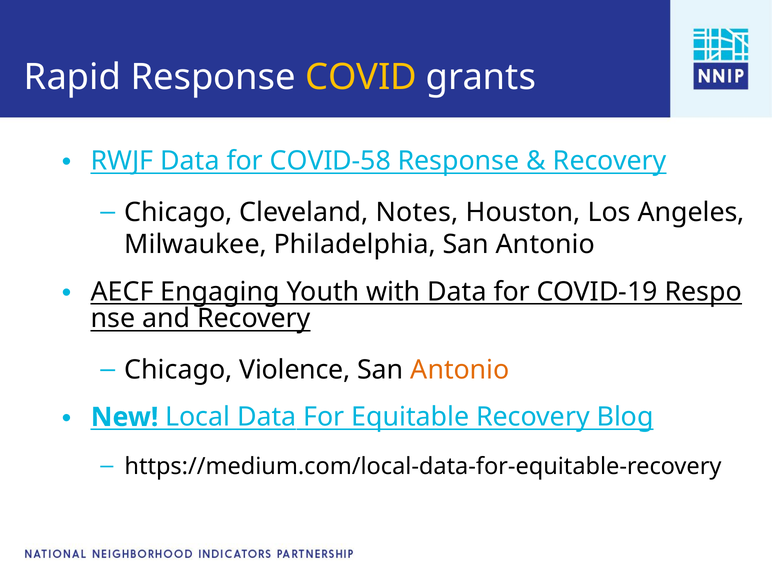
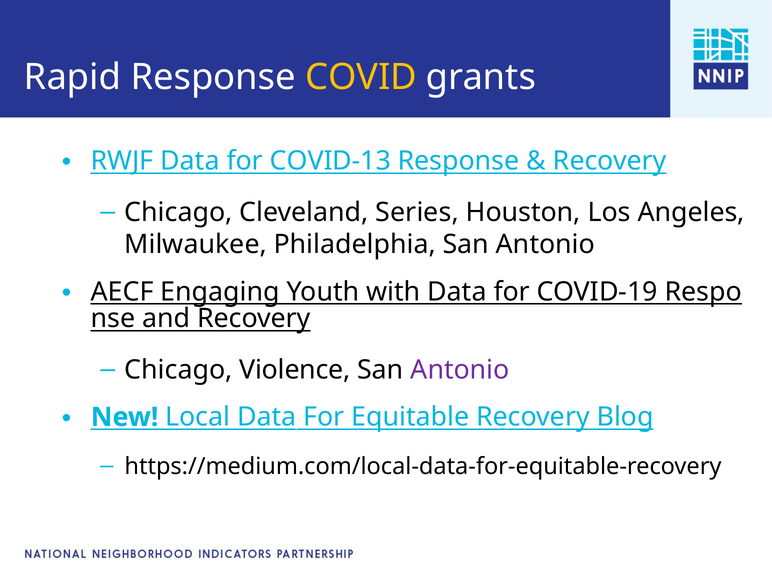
COVID-58: COVID-58 -> COVID-13 (330, 161)
Notes: Notes -> Series (417, 212)
Antonio colour: orange -> purple (460, 370)
